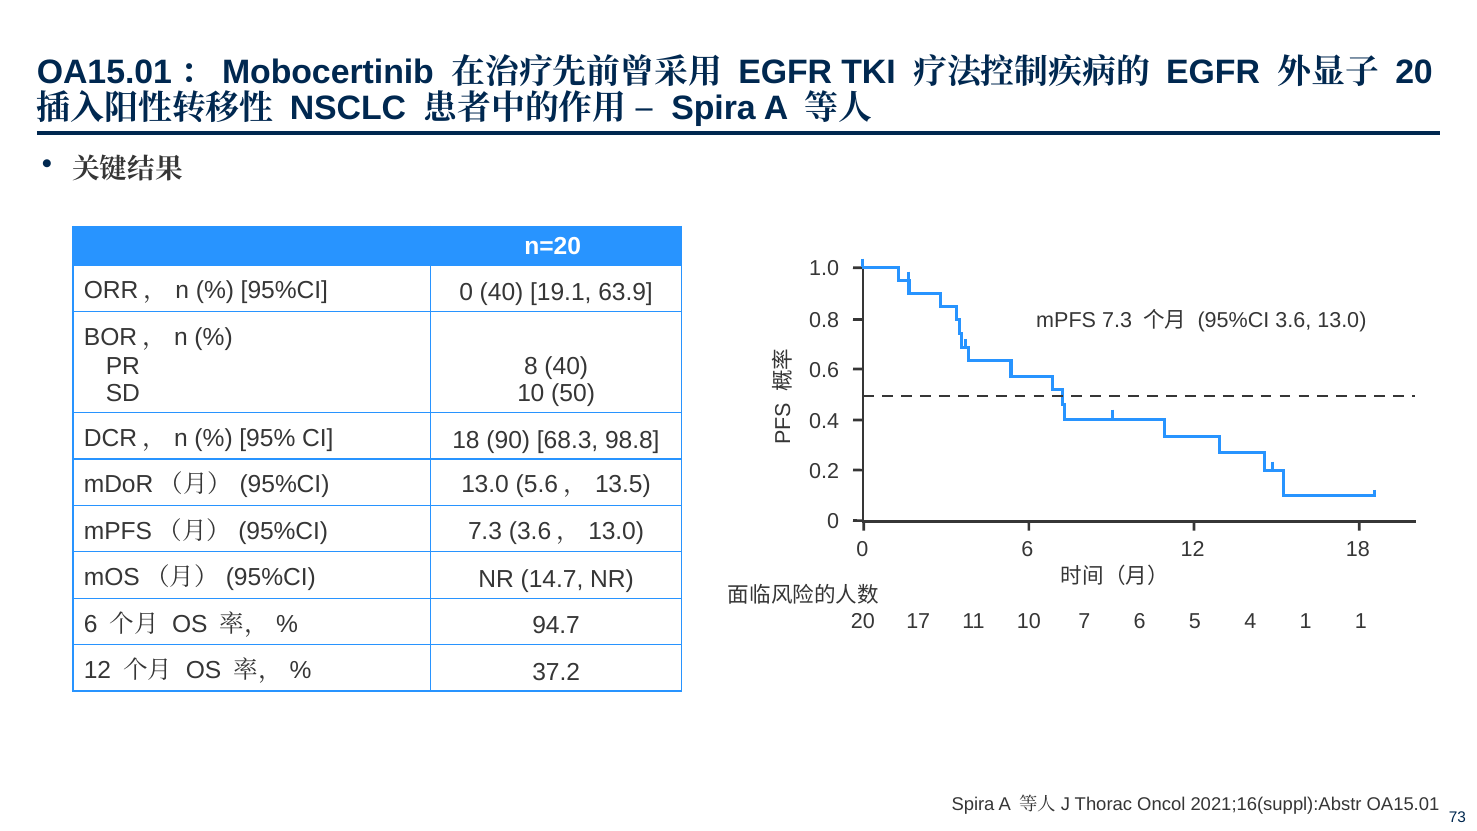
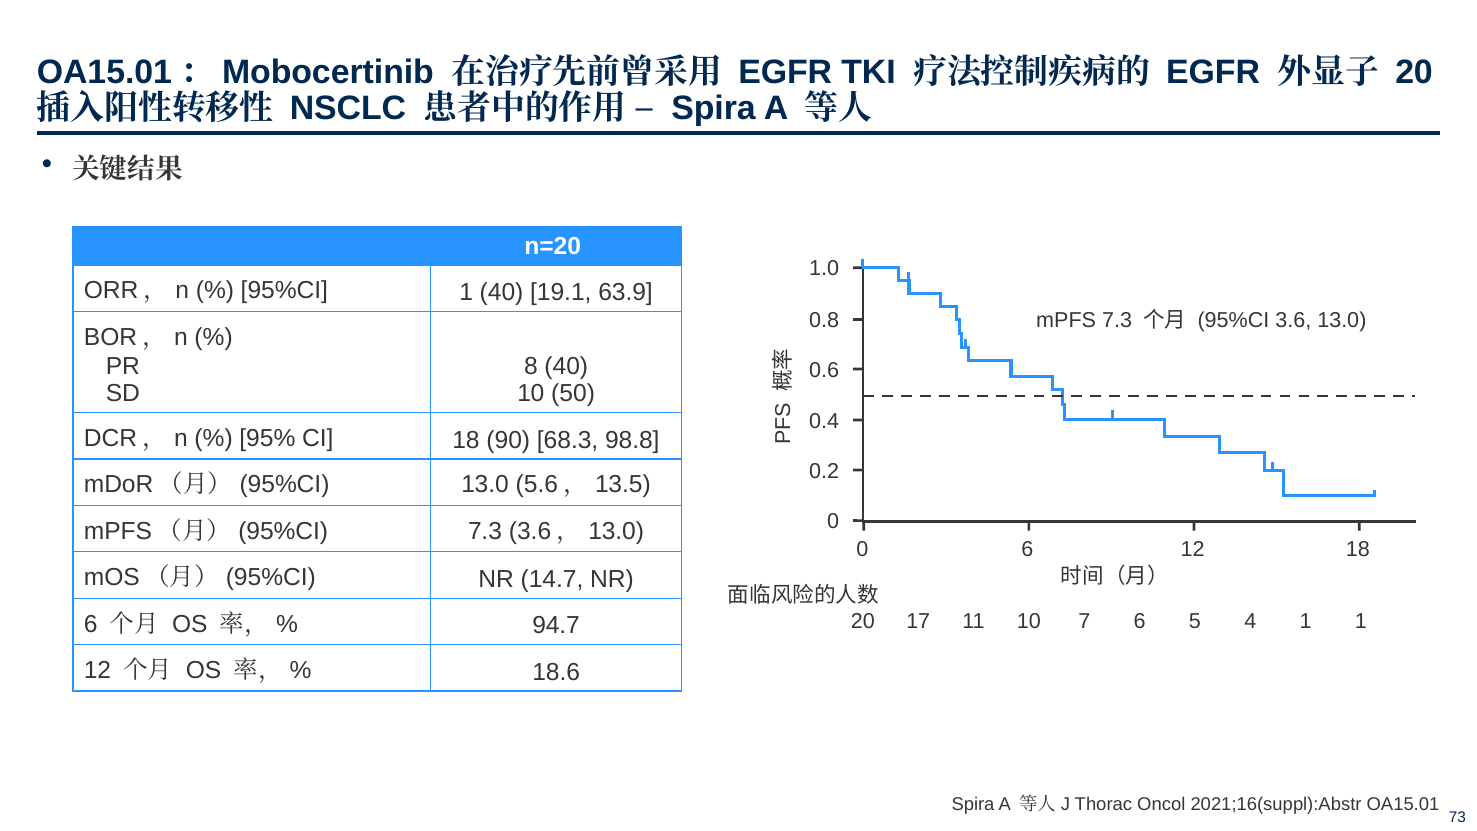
95%CI 0: 0 -> 1 (466, 293)
37.2: 37.2 -> 18.6 (556, 672)
